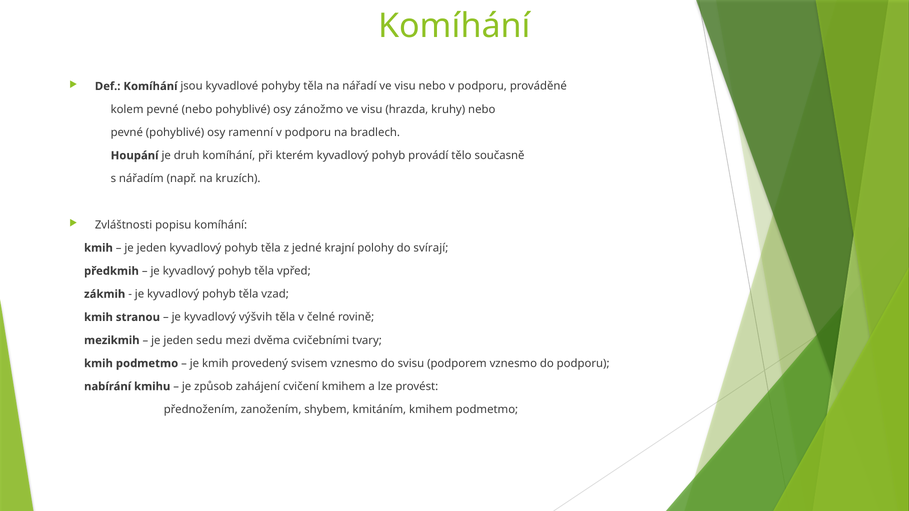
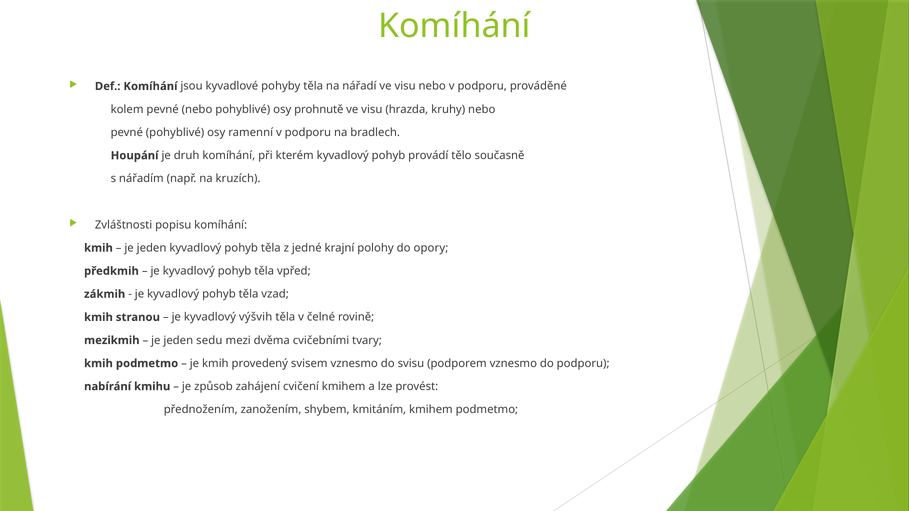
zánožmo: zánožmo -> prohnutě (319, 109)
svírají: svírají -> opory (431, 248)
